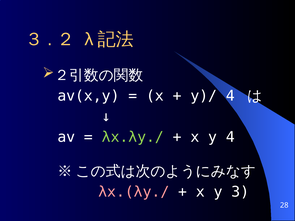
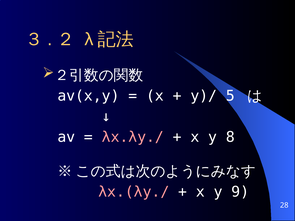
y)/ 4: 4 -> 5 (230, 96)
λx.λy./ colour: light green -> pink (133, 137)
y 4: 4 -> 8 (230, 137)
3: 3 -> 9 (240, 192)
